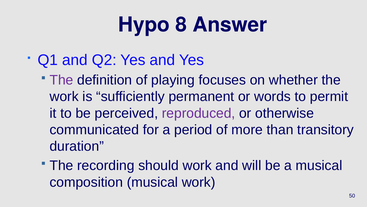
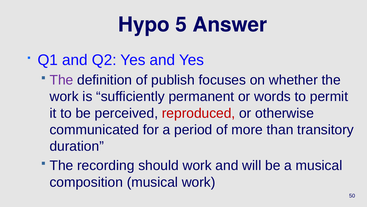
8: 8 -> 5 (181, 25)
playing: playing -> publish (173, 80)
reproduced colour: purple -> red (199, 113)
